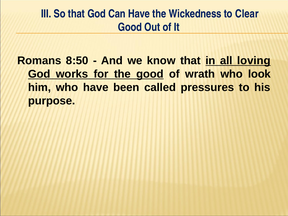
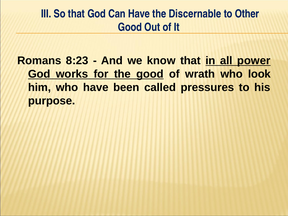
Wickedness: Wickedness -> Discernable (195, 14)
Clear: Clear -> Other (247, 14)
8:50: 8:50 -> 8:23 (77, 61)
loving: loving -> power (254, 61)
